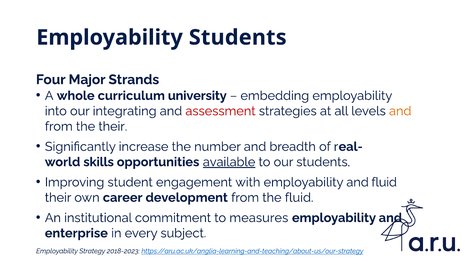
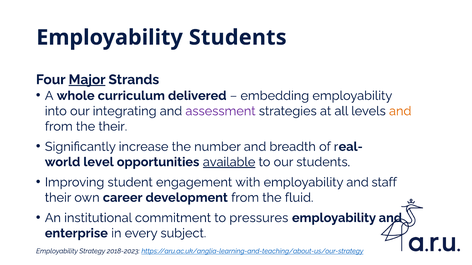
Major underline: none -> present (87, 80)
university: university -> delivered (197, 96)
assessment colour: red -> purple (220, 111)
skills: skills -> level (99, 162)
and fluid: fluid -> staff (384, 183)
measures: measures -> pressures (259, 218)
